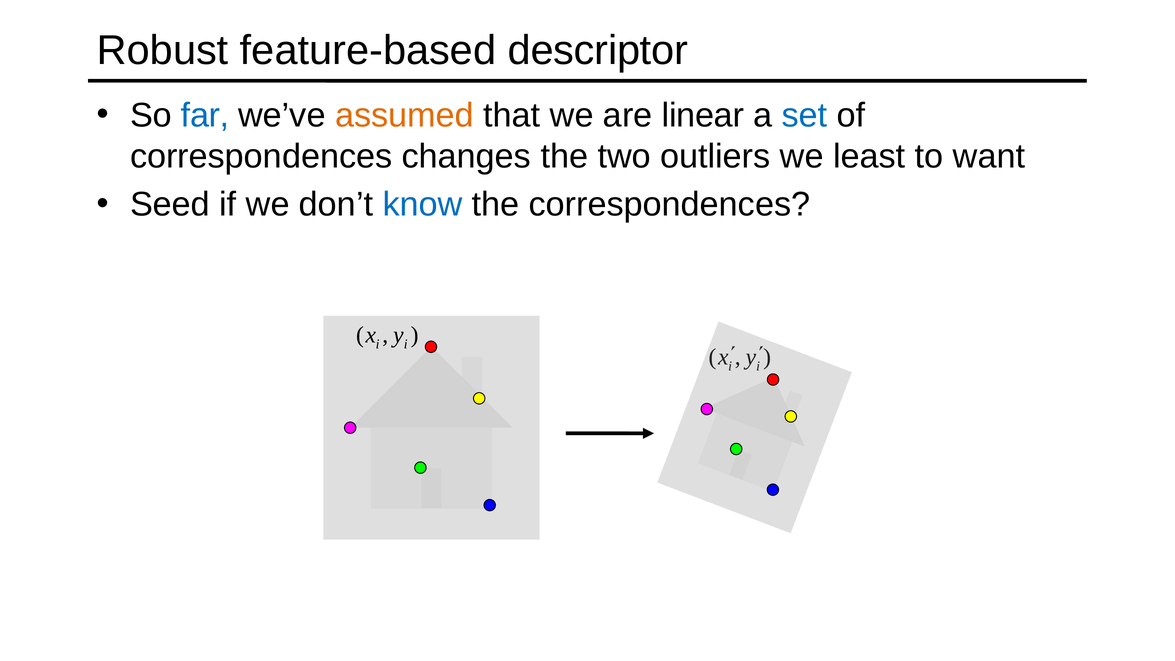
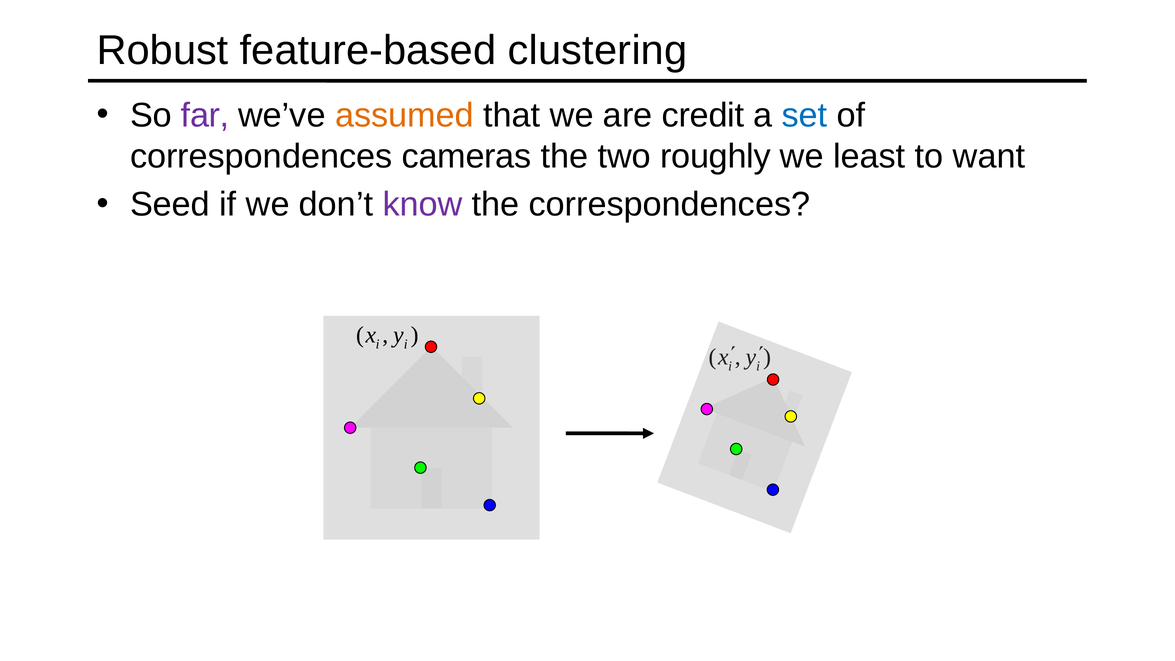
descriptor: descriptor -> clustering (598, 51)
far colour: blue -> purple (205, 115)
linear: linear -> credit (703, 115)
changes: changes -> cameras (467, 157)
outliers: outliers -> roughly (715, 157)
know colour: blue -> purple (423, 205)
